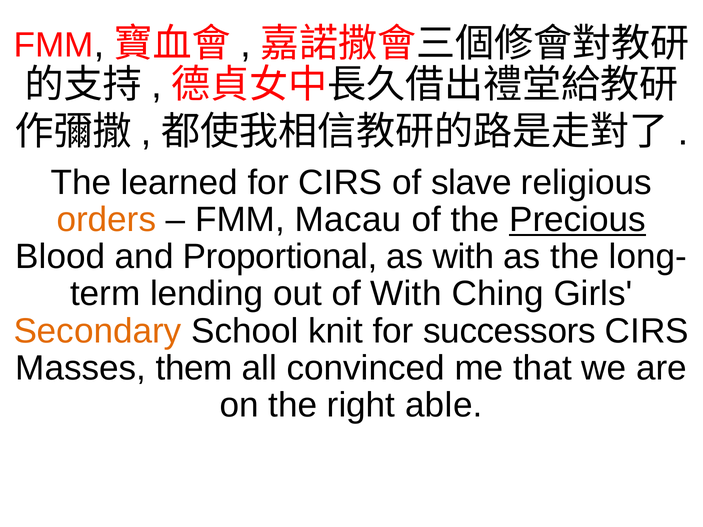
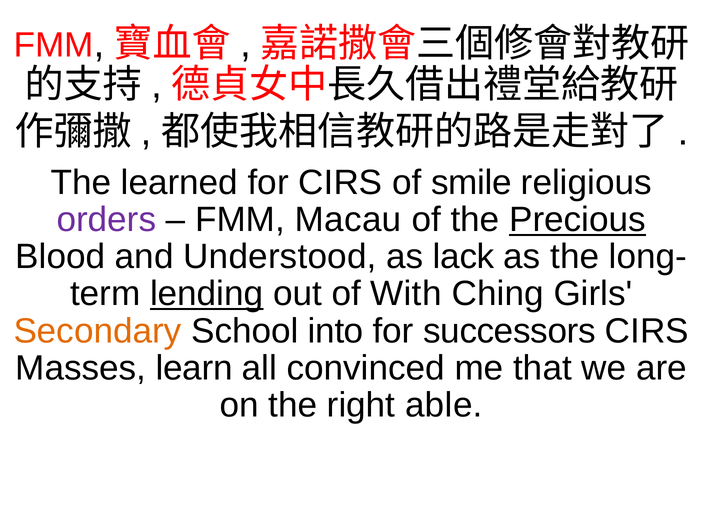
slave: slave -> smile (471, 183)
orders colour: orange -> purple (106, 220)
Proportional: Proportional -> Understood (280, 257)
as with: with -> lack (464, 257)
lending underline: none -> present (207, 294)
knit: knit -> into (336, 331)
them: them -> learn (194, 368)
